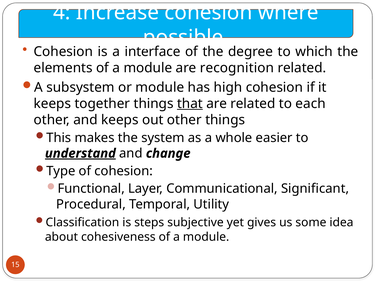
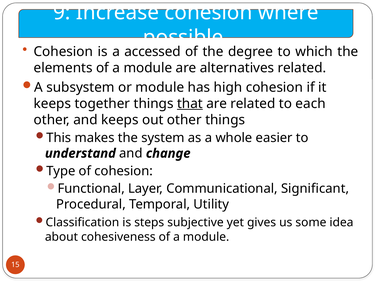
4: 4 -> 9 (62, 12)
interface: interface -> accessed (153, 52)
recognition: recognition -> alternatives (237, 68)
understand underline: present -> none (80, 153)
